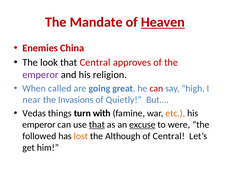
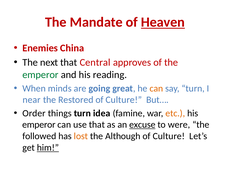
look: look -> next (49, 63)
emperor colour: purple -> green (40, 75)
religion: religion -> reading (110, 75)
called: called -> minds (60, 89)
can colour: red -> orange (156, 89)
say high: high -> turn (193, 89)
Invasions: Invasions -> Restored (76, 100)
Quietly: Quietly -> Culture (124, 100)
Vedas: Vedas -> Order (34, 114)
with: with -> idea (102, 114)
that underline: present -> none (97, 125)
Central: Central -> Culture (169, 137)
him underline: none -> present (48, 148)
